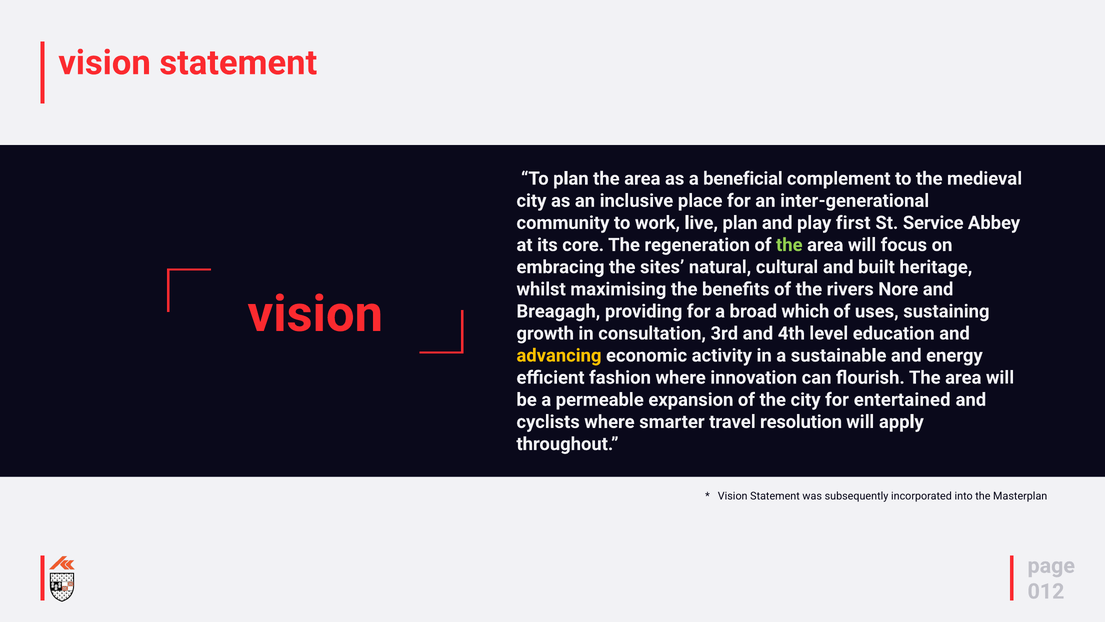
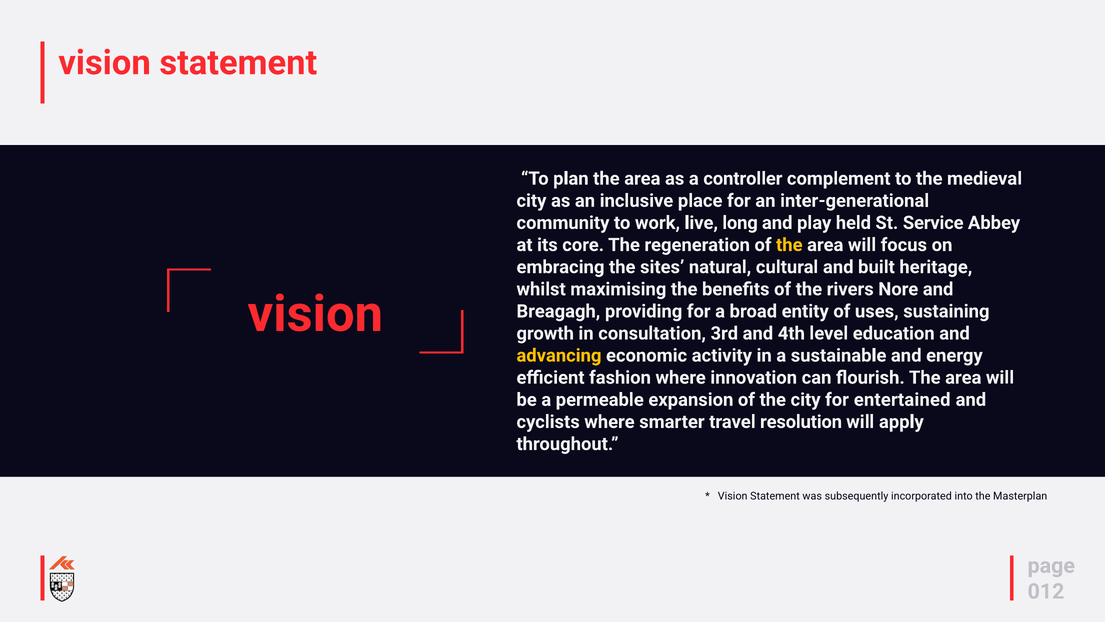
beneficial: beneficial -> controller (743, 178)
live plan: plan -> long (740, 223)
first: first -> held (853, 223)
the colour: light green -> yellow (789, 245)
which: which -> entity (805, 311)
